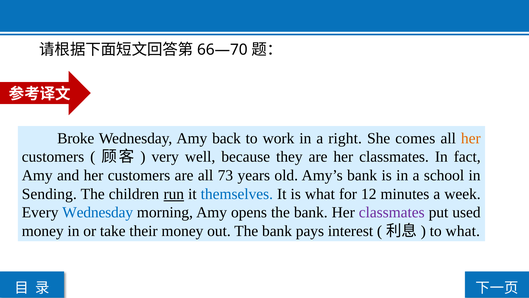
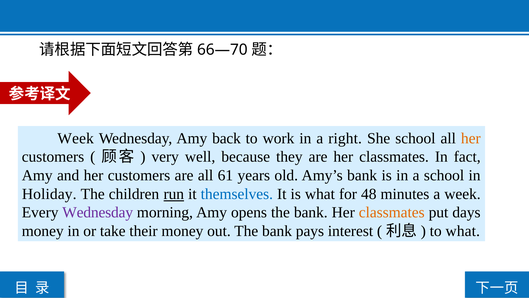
Broke: Broke -> Week (76, 138)
She comes: comes -> school (415, 138)
73: 73 -> 61 (225, 175)
Sending: Sending -> Holiday (49, 194)
12: 12 -> 48 (369, 194)
Wednesday colour: blue -> purple (98, 212)
classmates colour: purple -> orange (392, 212)
used: used -> days (466, 212)
